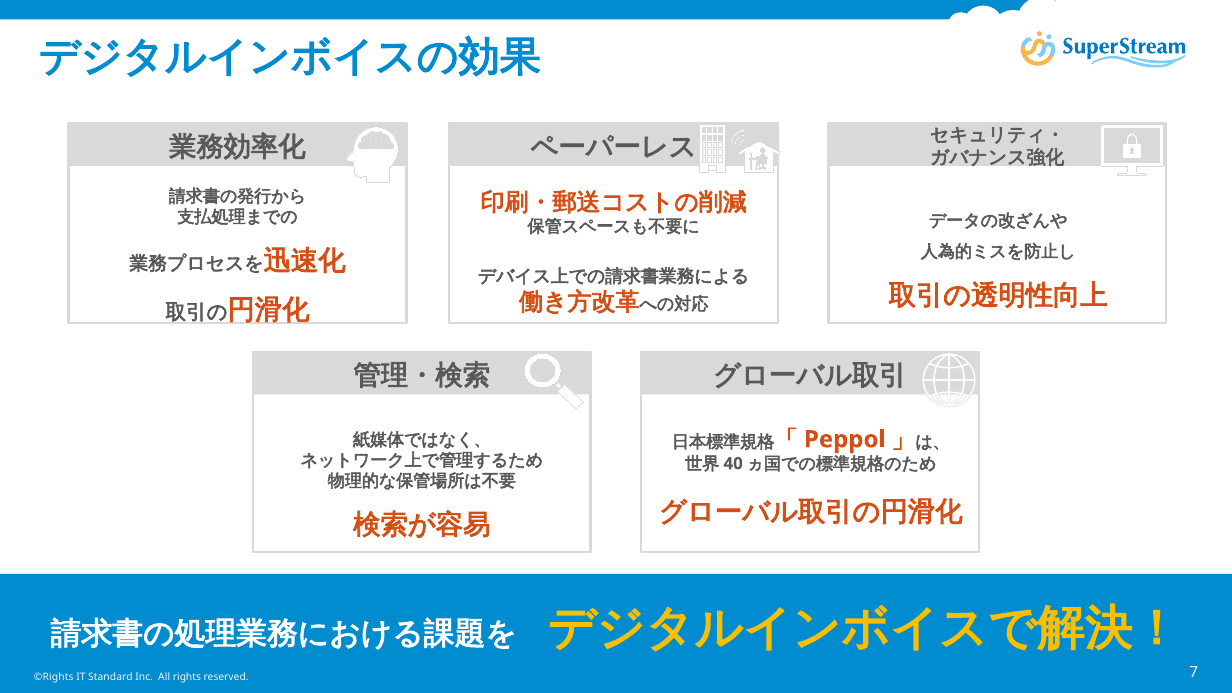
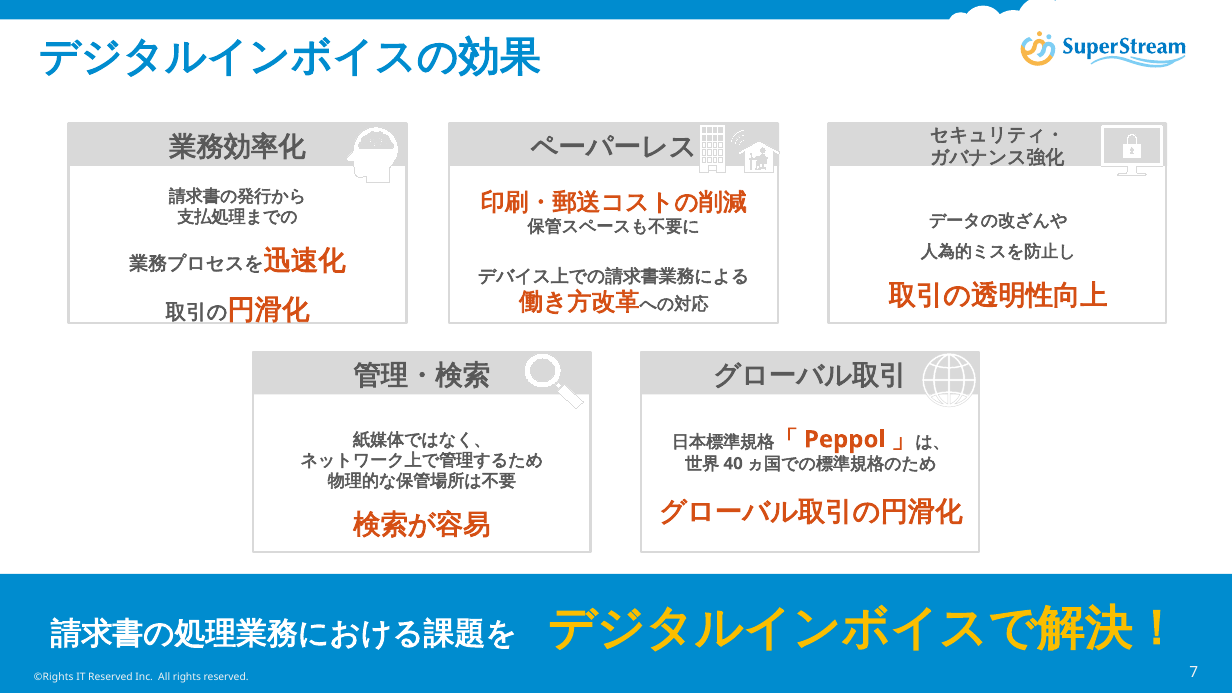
IT Standard: Standard -> Reserved (110, 677)
